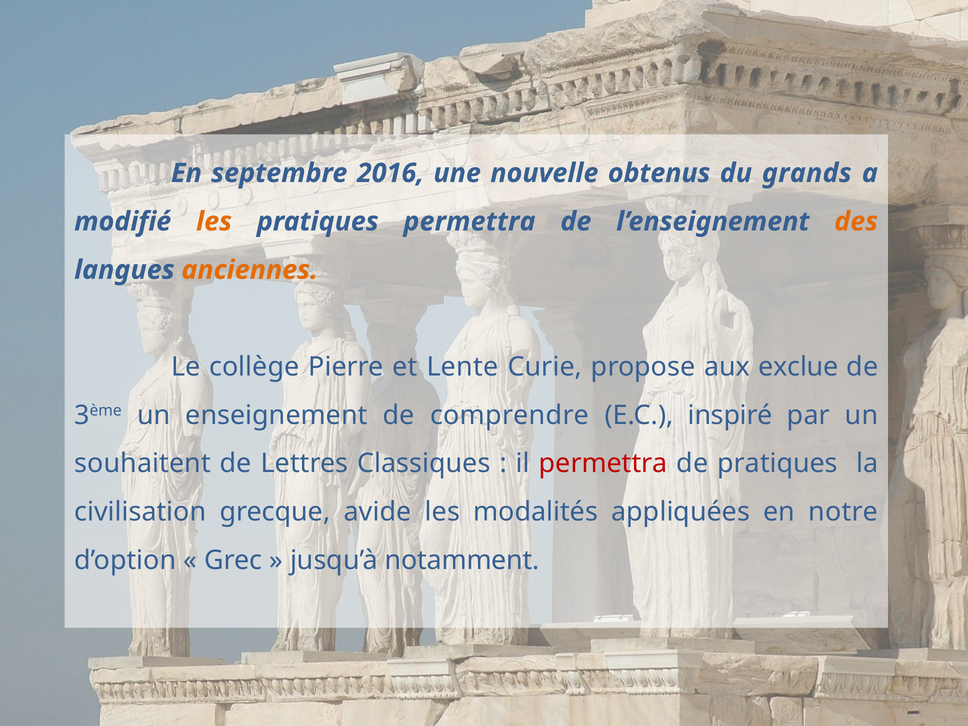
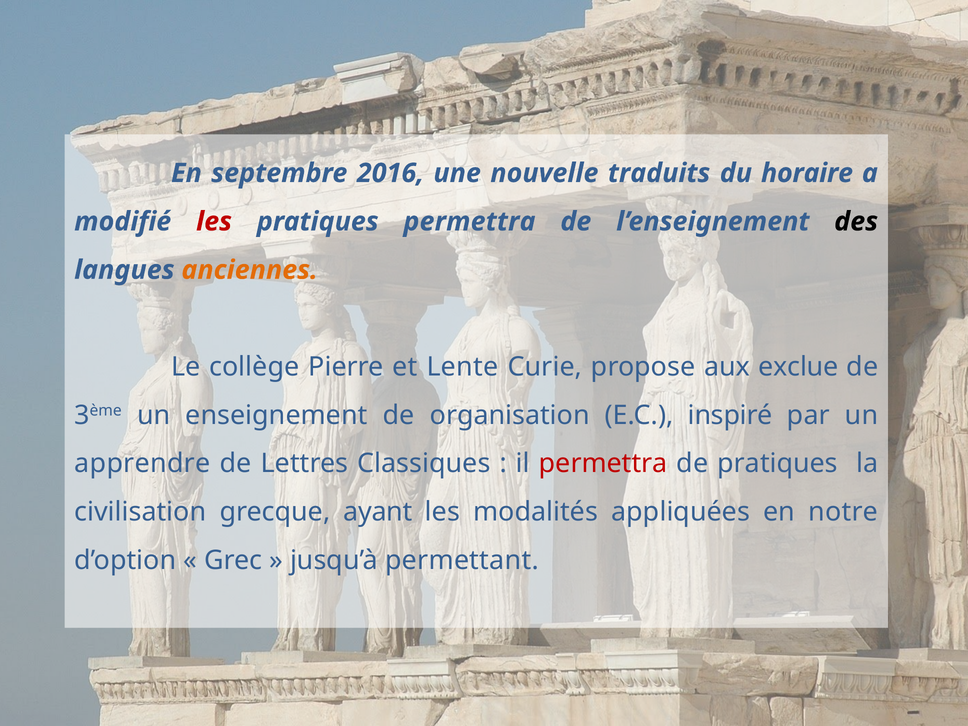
obtenus: obtenus -> traduits (659, 173)
grands: grands -> horaire (807, 173)
les colour: orange -> red (214, 222)
des colour: orange -> black (856, 222)
comprendre: comprendre -> organisation (510, 415)
souhaitent: souhaitent -> apprendre (142, 464)
avide: avide -> ayant (378, 512)
notamment: notamment -> permettant (462, 560)
